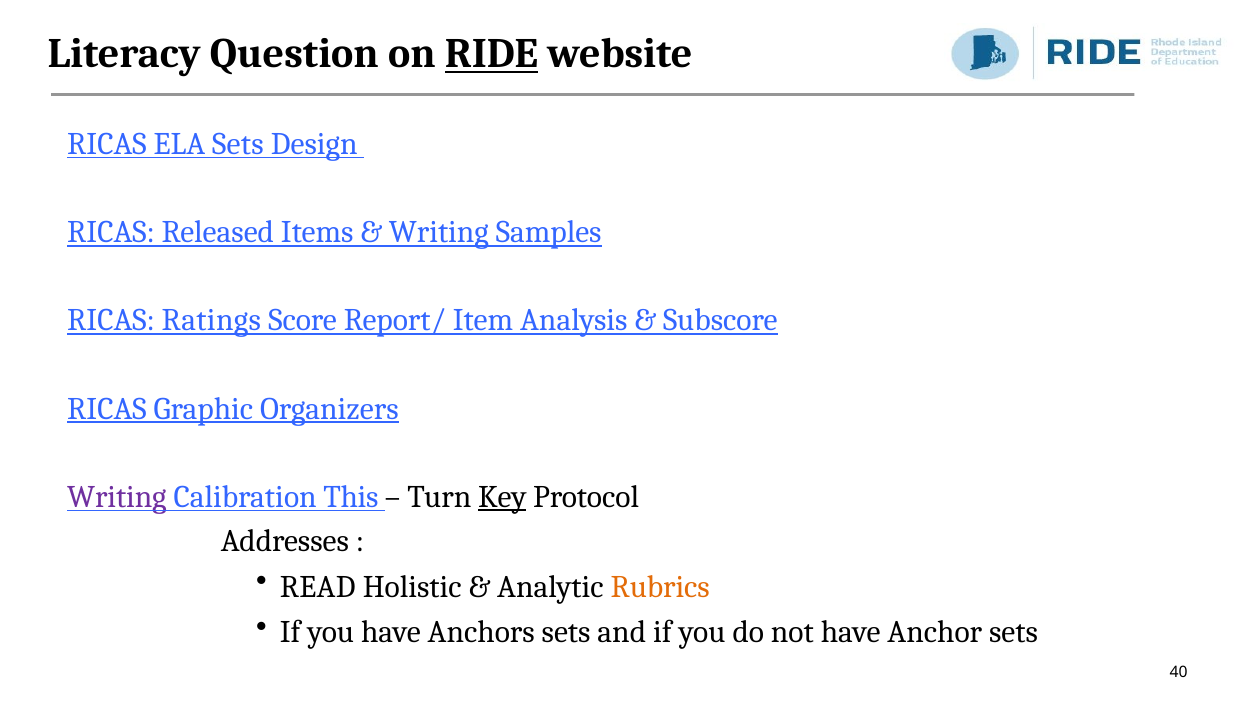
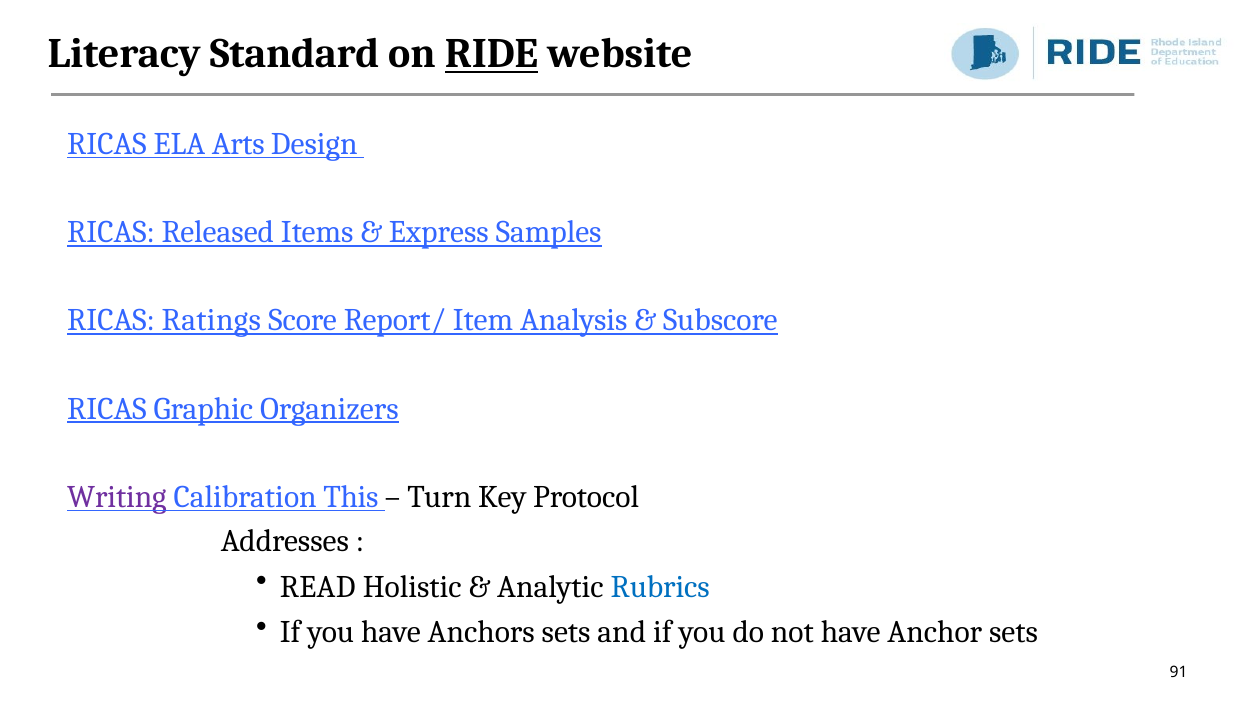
Question: Question -> Standard (295, 54)
ELA Sets: Sets -> Arts (238, 144)
Writing: Writing -> Express (439, 232)
Key underline: present -> none (502, 497)
Rubrics colour: orange -> blue (660, 586)
40: 40 -> 91 (1179, 672)
